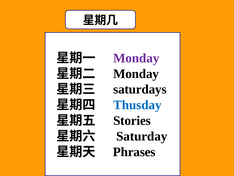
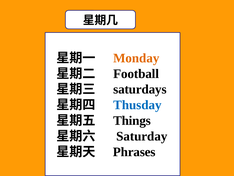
Monday colour: purple -> orange (136, 58)
Monday: Monday -> Football (136, 74)
Stories: Stories -> Things (132, 120)
